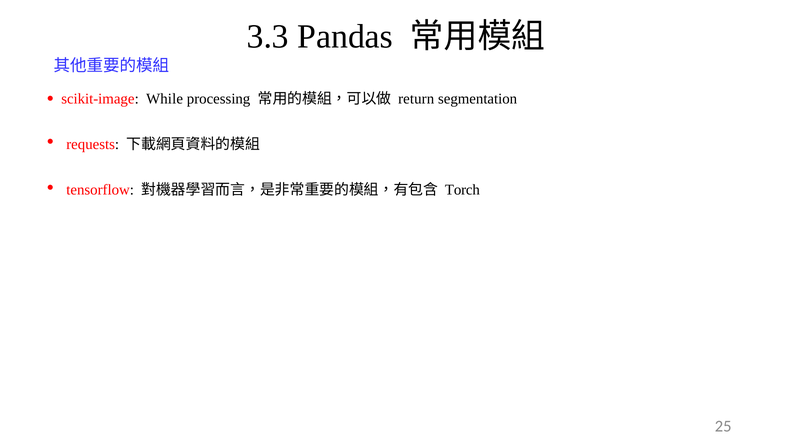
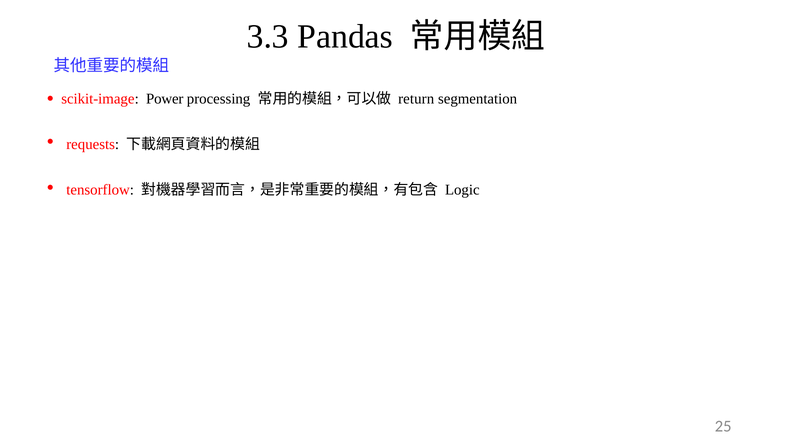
While: While -> Power (165, 99)
Torch: Torch -> Logic (462, 190)
